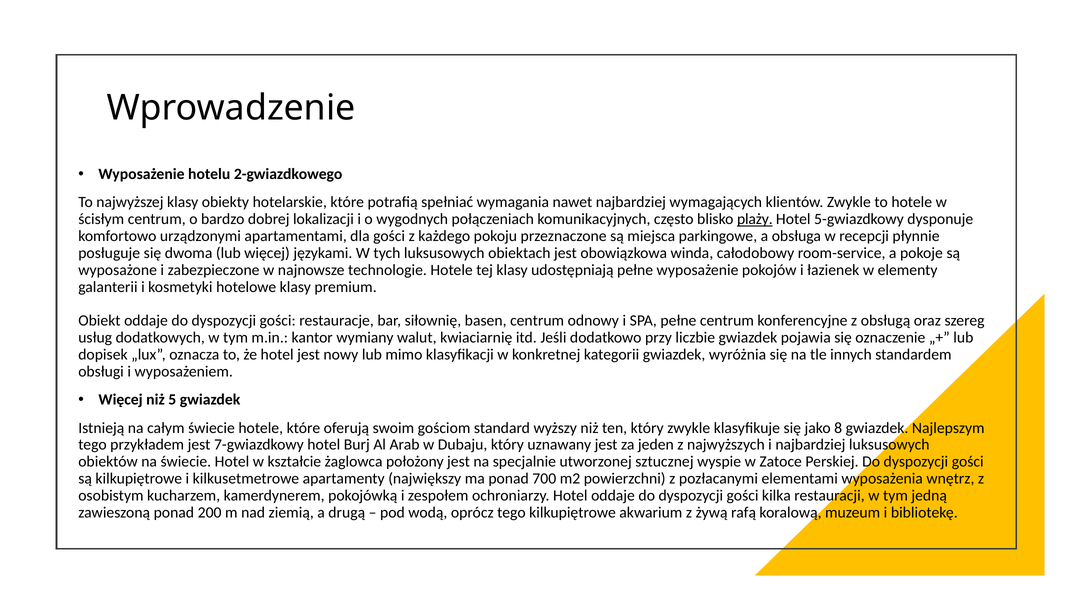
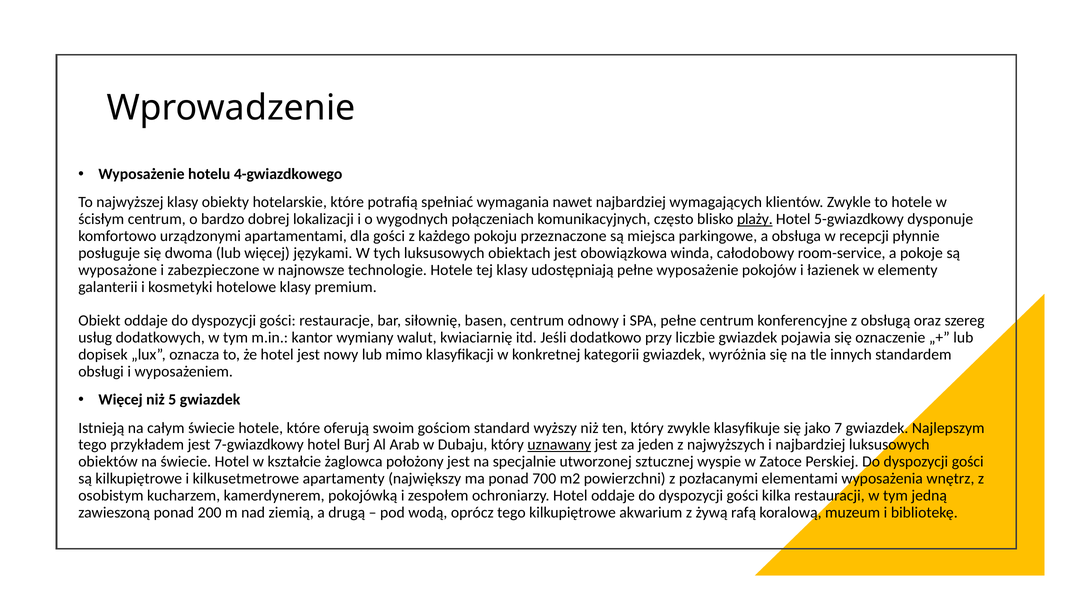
2-gwiazdkowego: 2-gwiazdkowego -> 4-gwiazdkowego (288, 174)
8: 8 -> 7 (838, 428)
uznawany underline: none -> present (559, 444)
